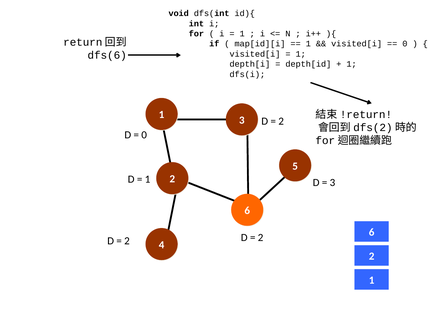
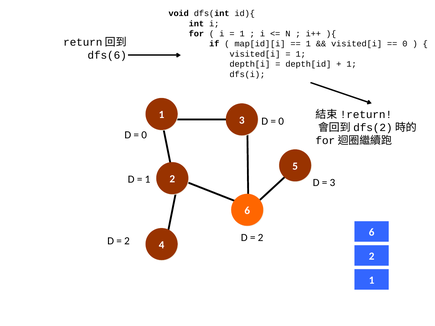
2: 2 -> 0 (281, 121)
